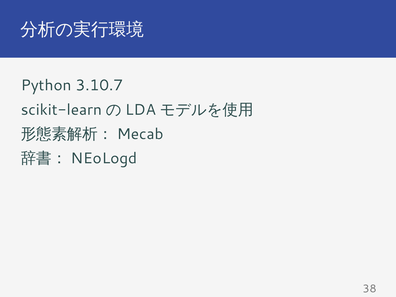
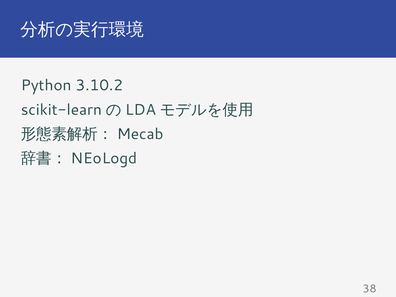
3.10.7: 3.10.7 -> 3.10.2 (99, 85)
